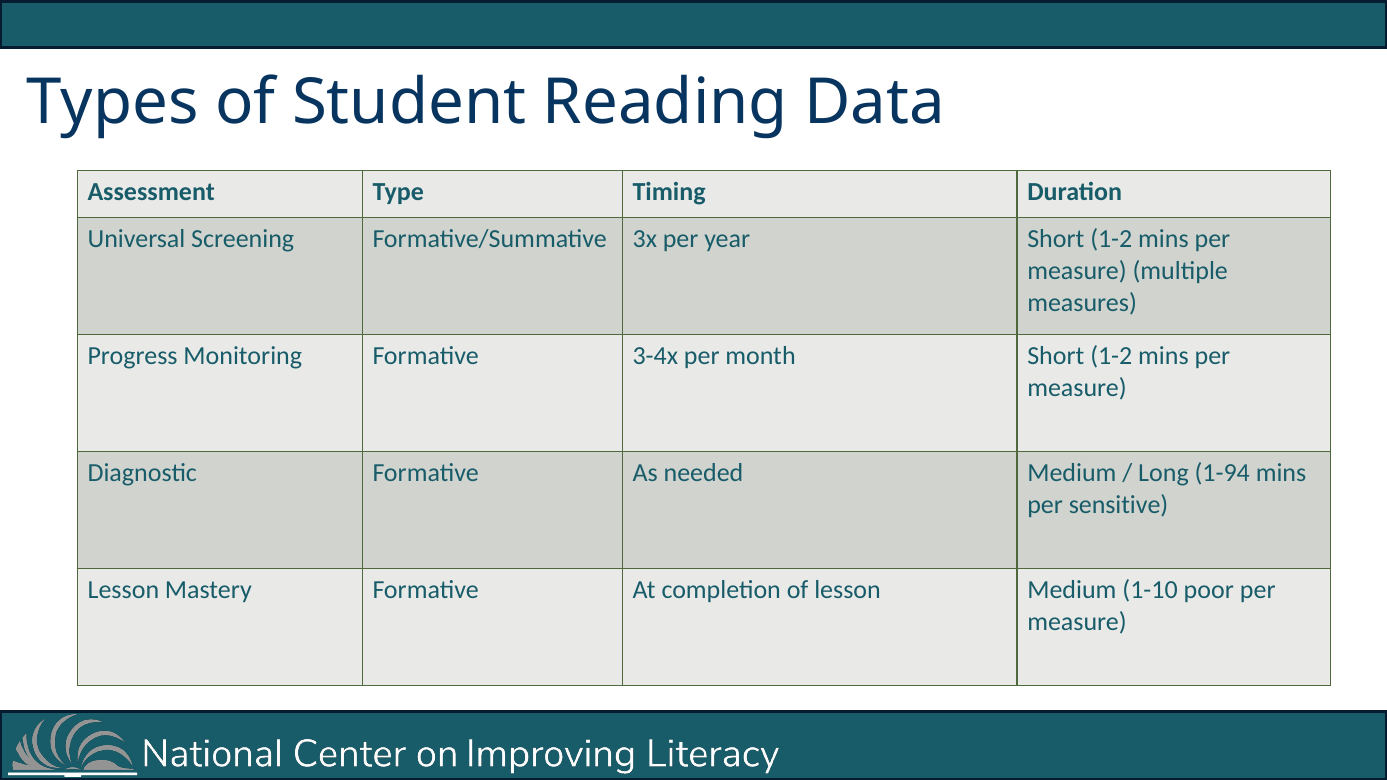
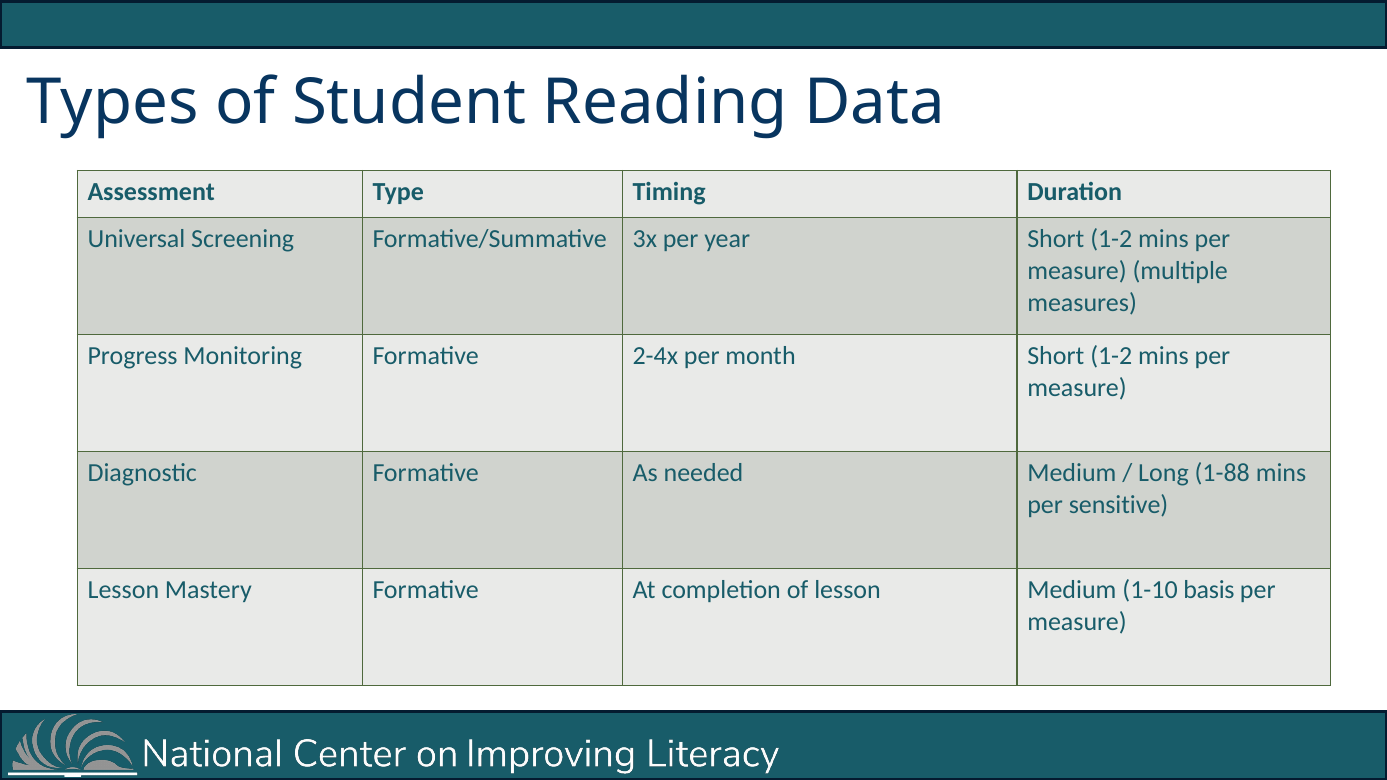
3-4x: 3-4x -> 2-4x (655, 356)
1-94: 1-94 -> 1-88 (1222, 473)
poor: poor -> basis (1209, 590)
